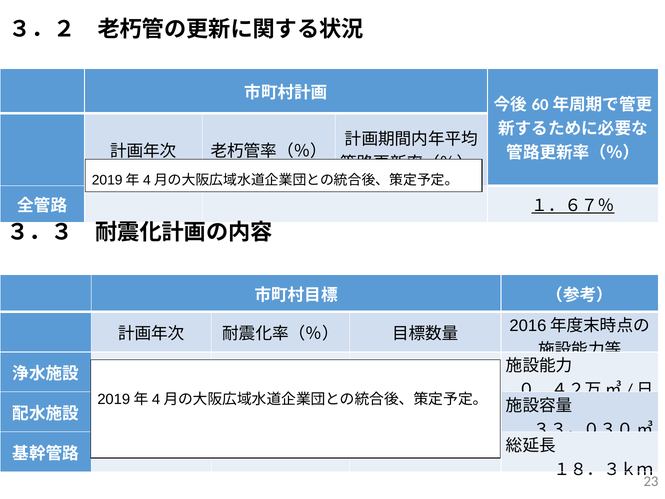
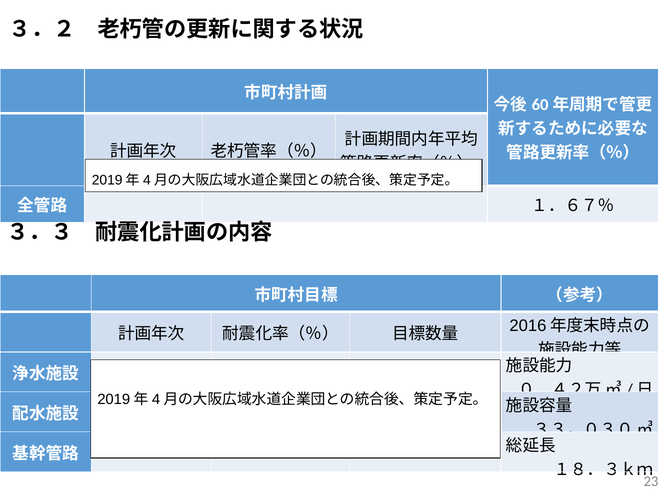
１．６７％ underline: present -> none (573, 206)
